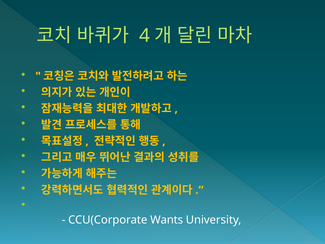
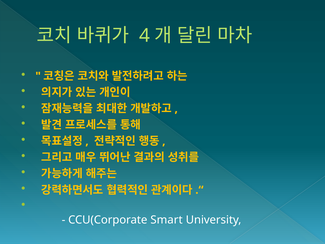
Wants: Wants -> Smart (167, 220)
